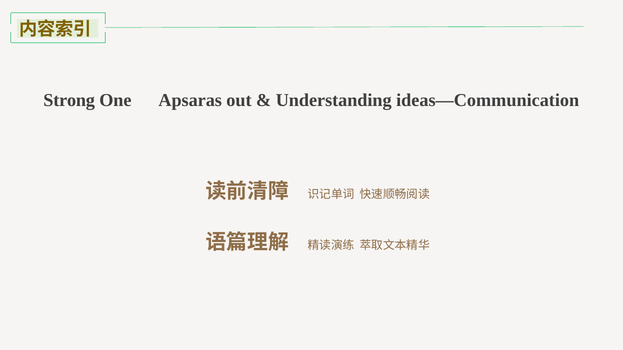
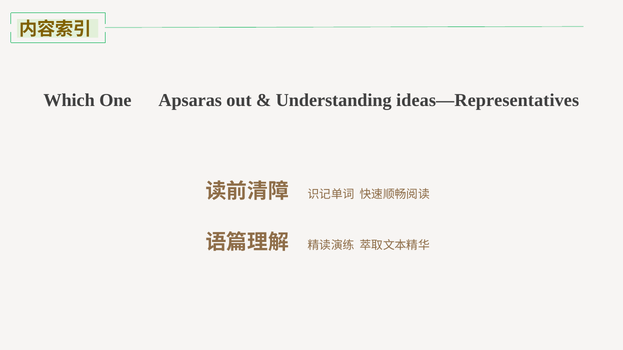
Strong: Strong -> Which (69, 100)
ideas—Communication: ideas—Communication -> ideas—Representatives (488, 100)
